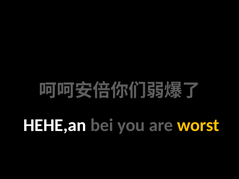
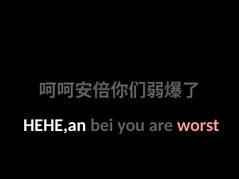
worst colour: yellow -> pink (198, 125)
